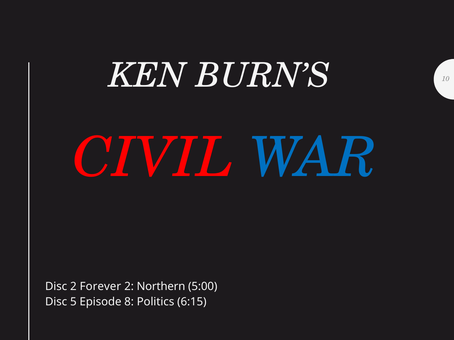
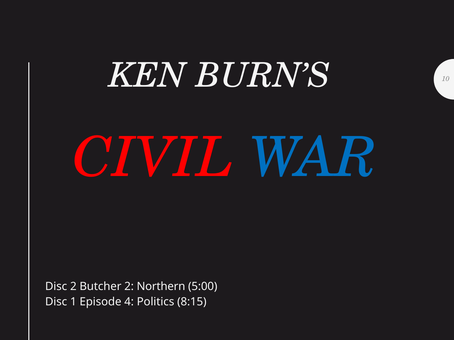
Forever: Forever -> Butcher (100, 287)
5: 5 -> 1 (73, 302)
8: 8 -> 4 (129, 302)
6:15: 6:15 -> 8:15 (192, 302)
